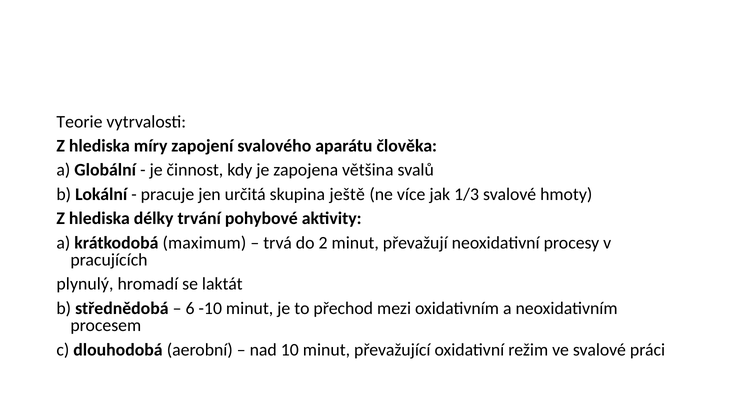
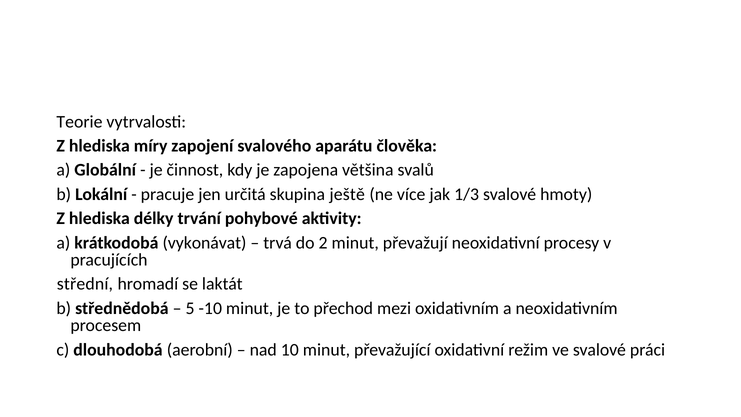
maximum: maximum -> vykonávat (204, 243)
plynulý: plynulý -> střední (85, 284)
6: 6 -> 5 (190, 308)
